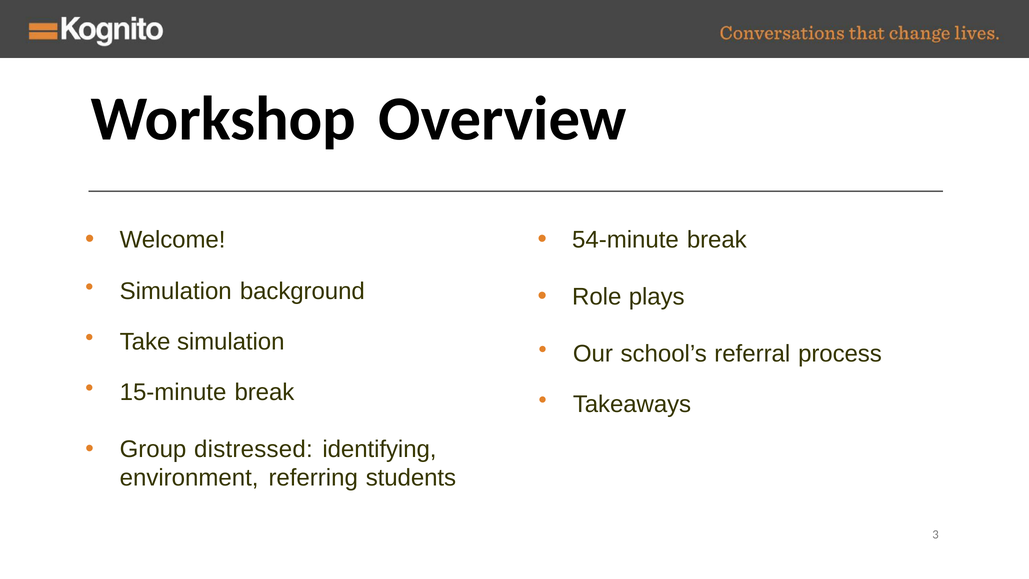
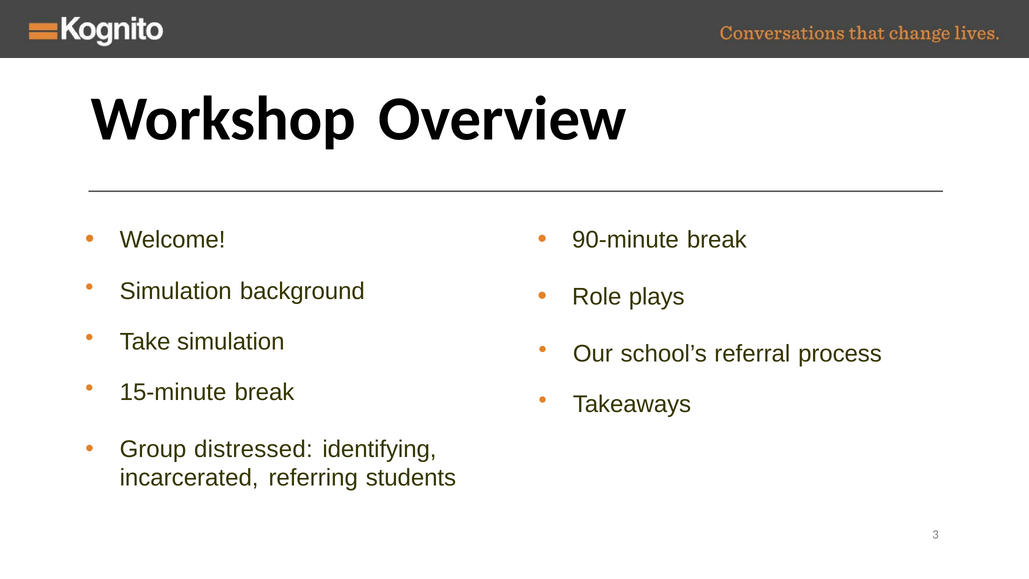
54-minute: 54-minute -> 90-minute (625, 240)
environment: environment -> incarcerated (189, 478)
